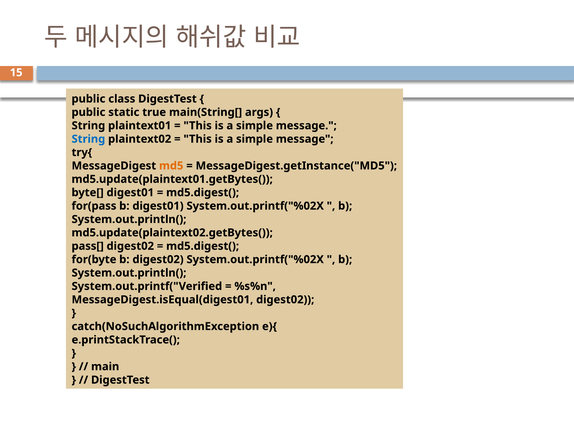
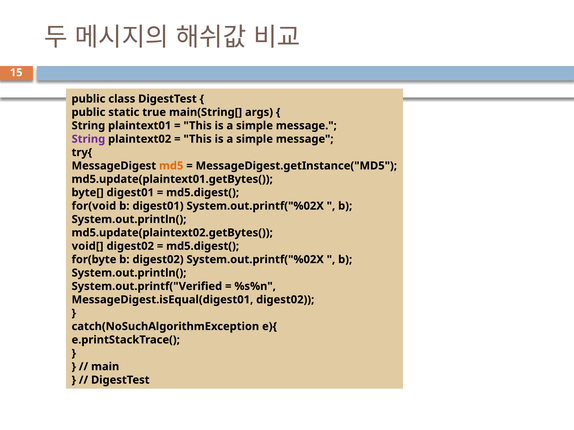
String colour: blue -> purple (88, 139)
for(pass: for(pass -> for(void (94, 206)
pass[: pass[ -> void[ (88, 246)
